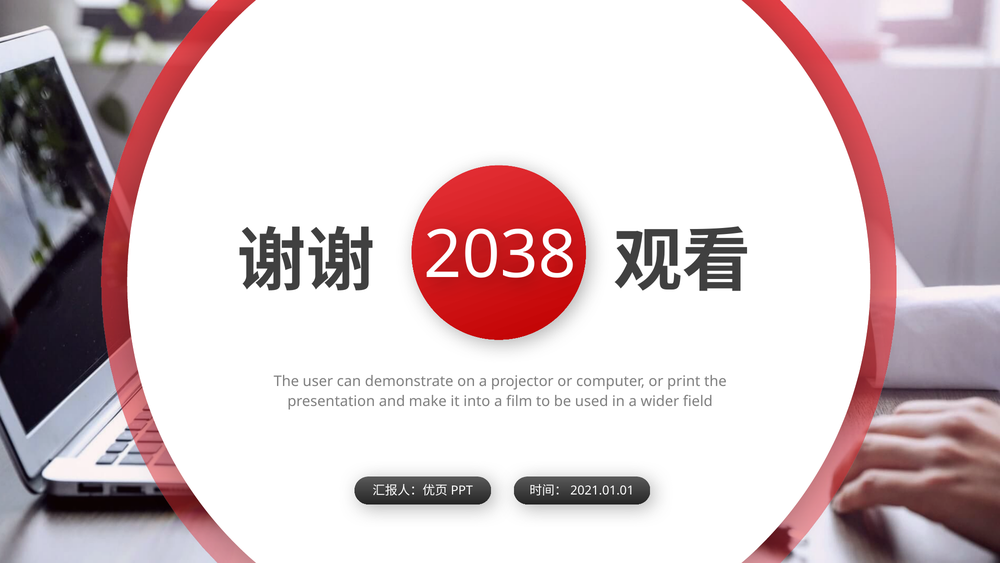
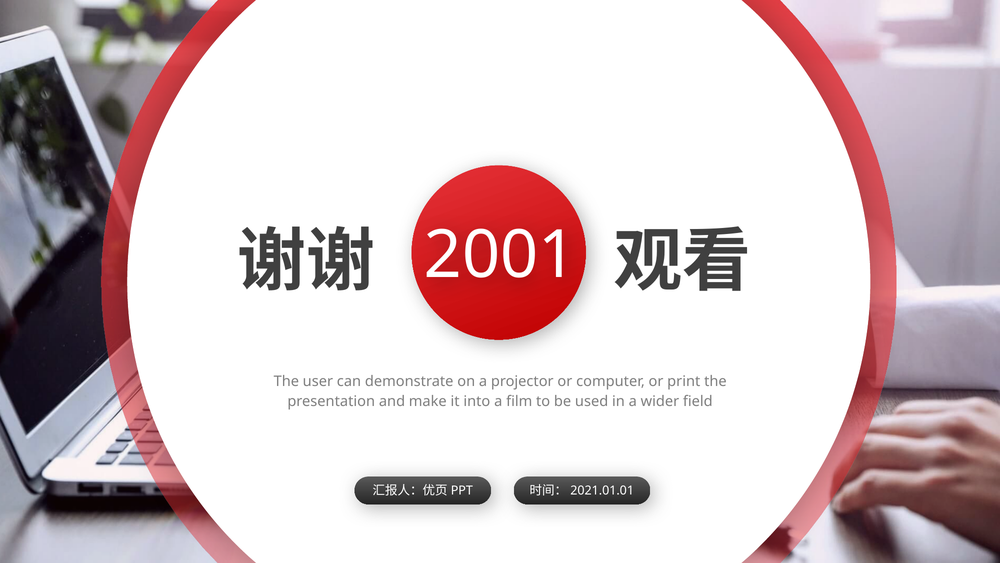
2038: 2038 -> 2001 (500, 255)
